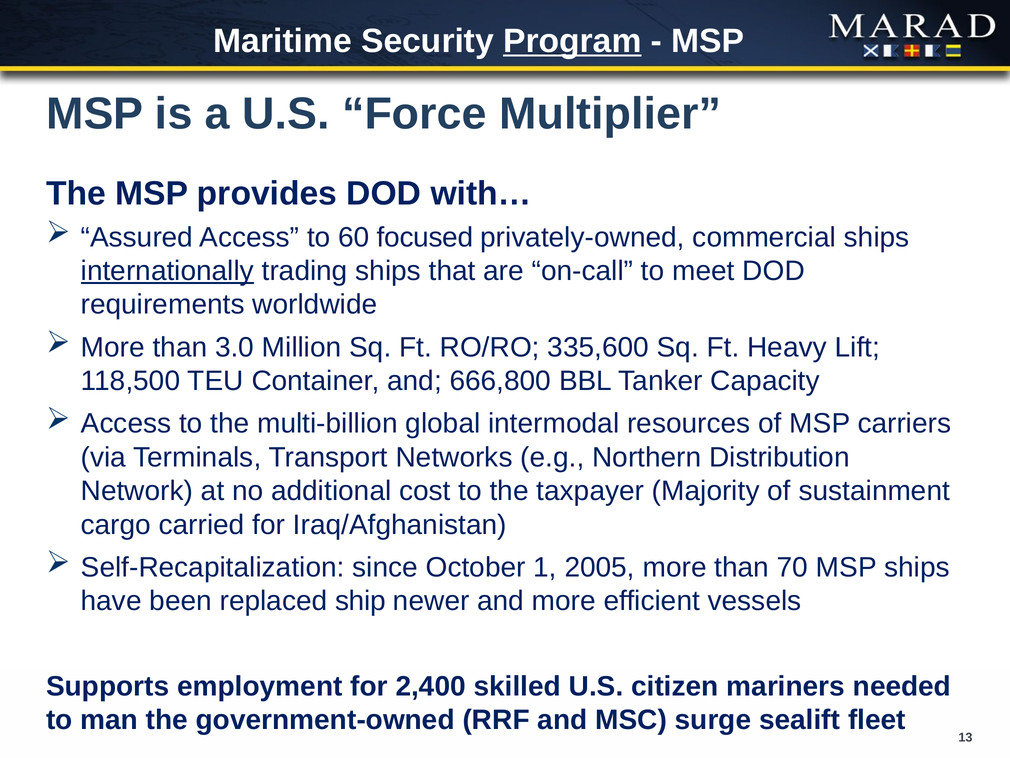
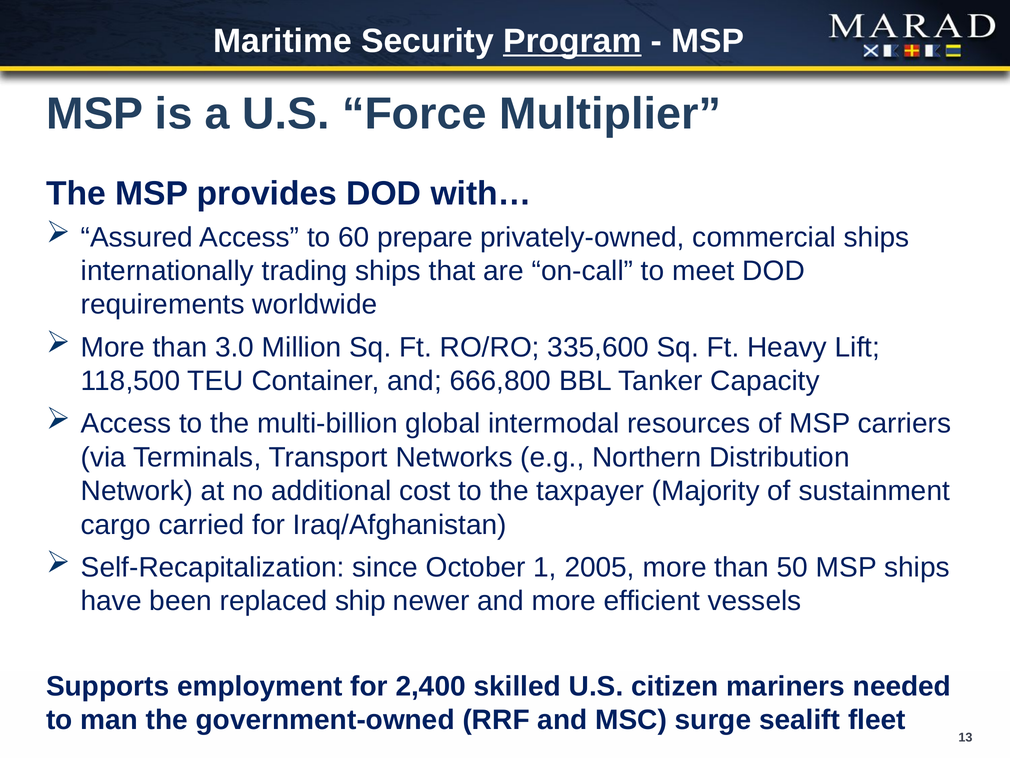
focused: focused -> prepare (425, 237)
internationally underline: present -> none (167, 271)
70: 70 -> 50 (793, 567)
